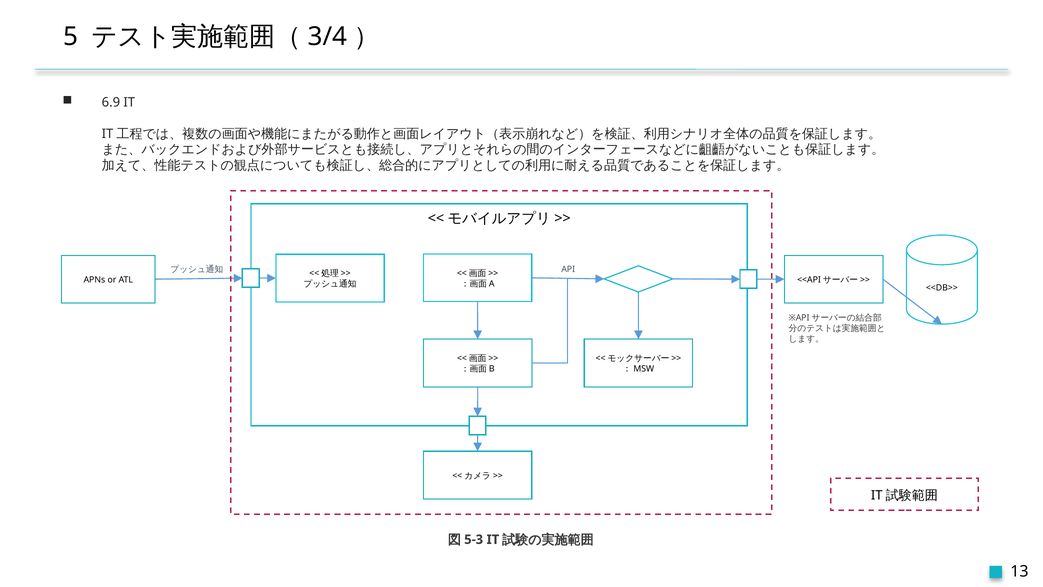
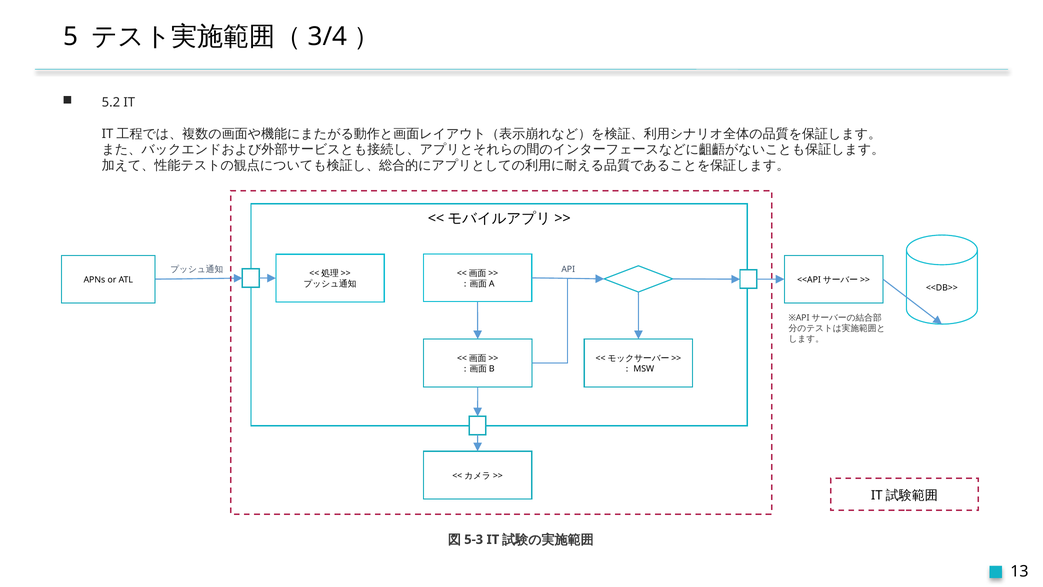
6.9: 6.9 -> 5.2 (111, 102)
